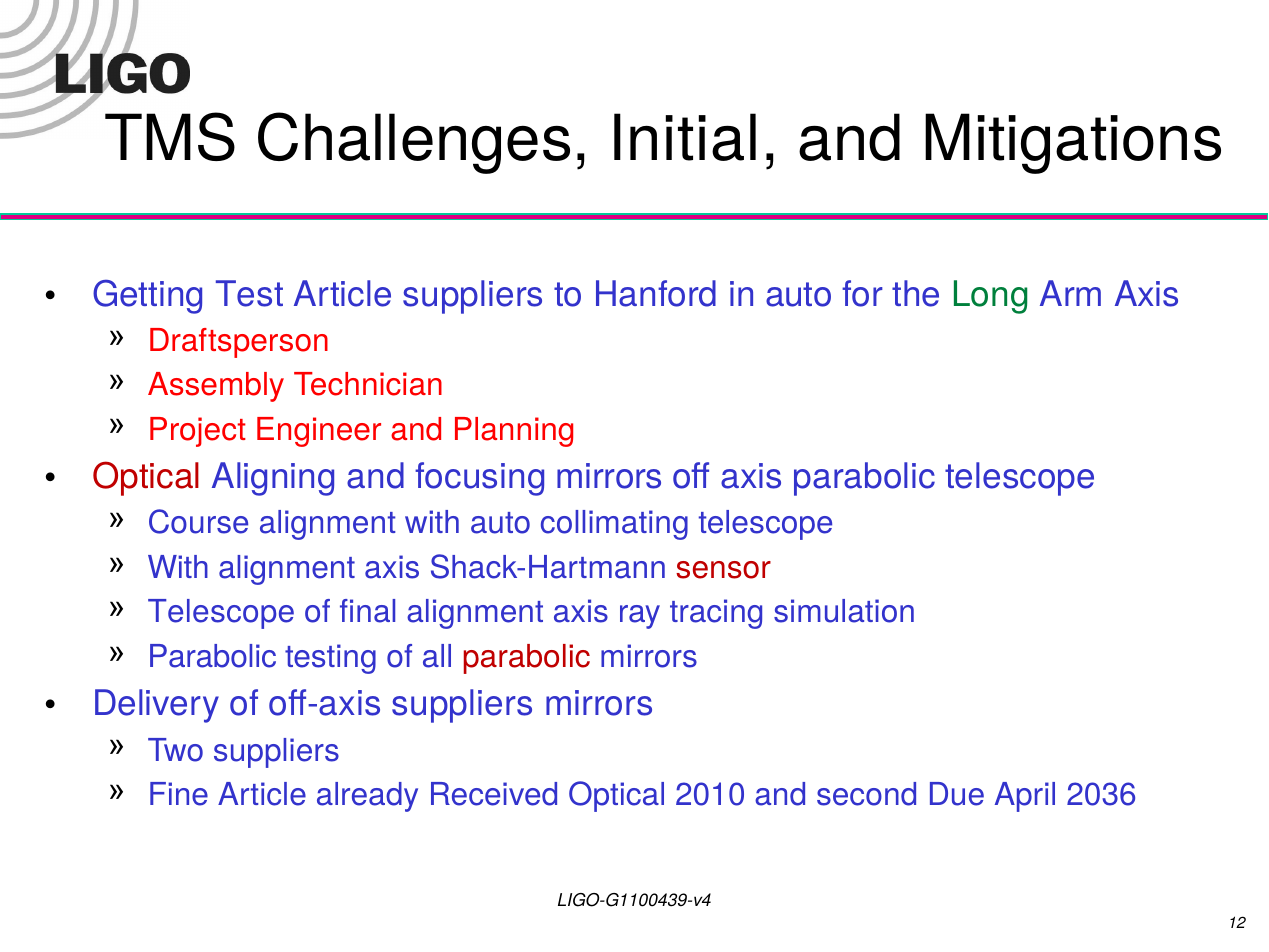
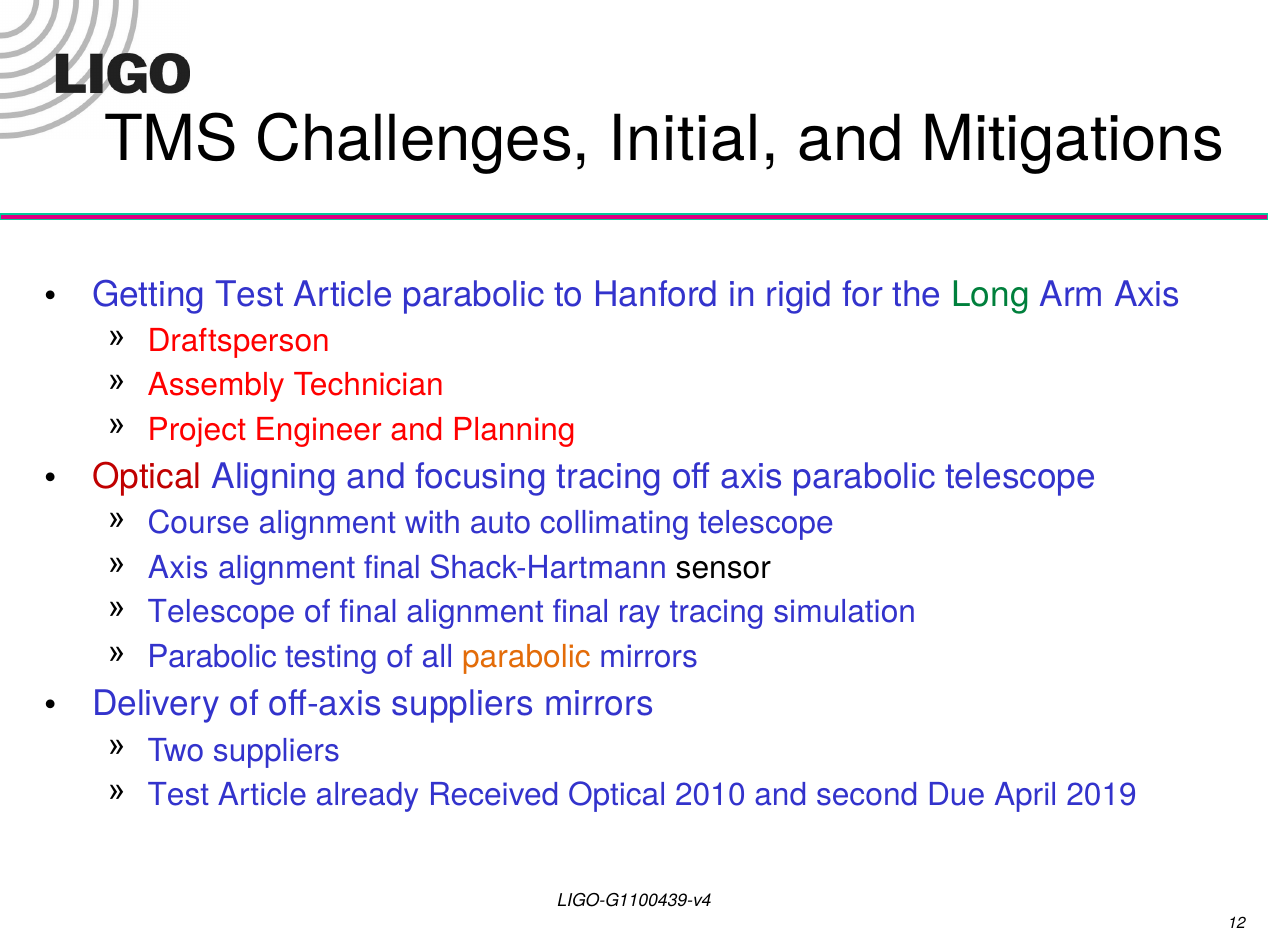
Article suppliers: suppliers -> parabolic (474, 294)
in auto: auto -> rigid (799, 294)
focusing mirrors: mirrors -> tracing (609, 477)
With: With -> Axis (178, 568)
axis: axis -> final (392, 568)
sensor colour: red -> black (723, 568)
final alignment axis: axis -> final (581, 612)
parabolic colour: red -> orange (526, 657)
Fine: Fine -> Test (178, 795)
2036: 2036 -> 2019 (1102, 795)
